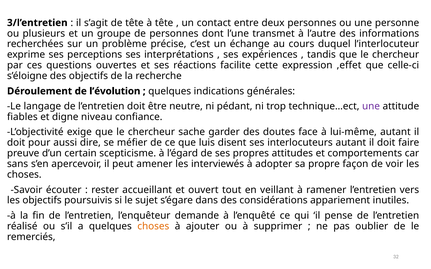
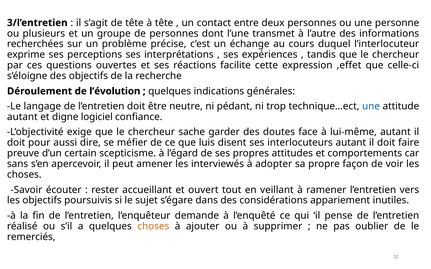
une colour: purple -> blue (371, 106)
fiables: fiables -> autant (22, 117)
niveau: niveau -> logiciel (97, 117)
